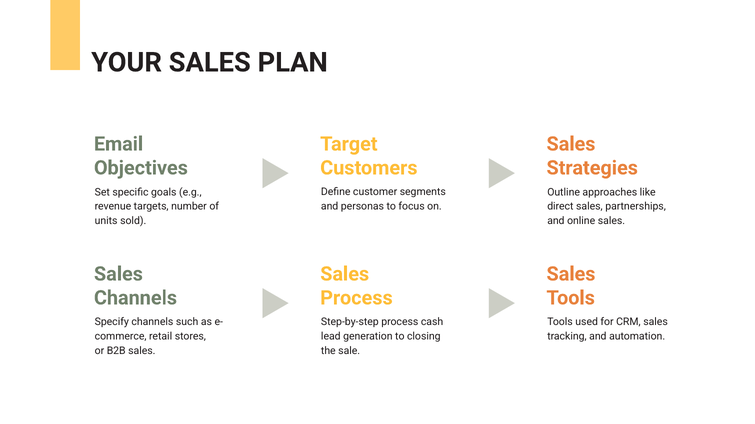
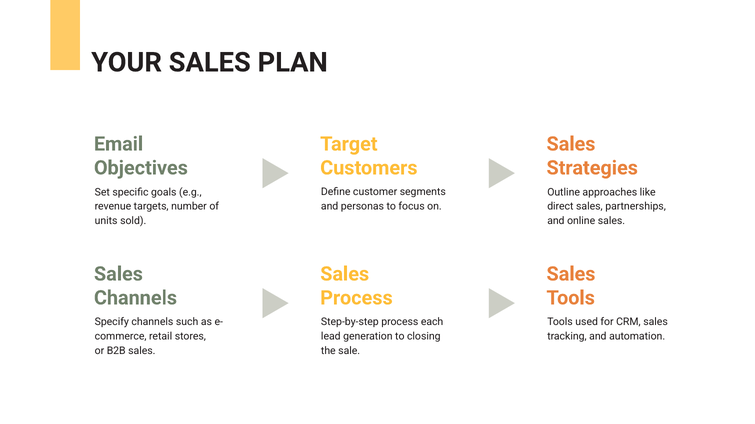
cash: cash -> each (432, 323)
